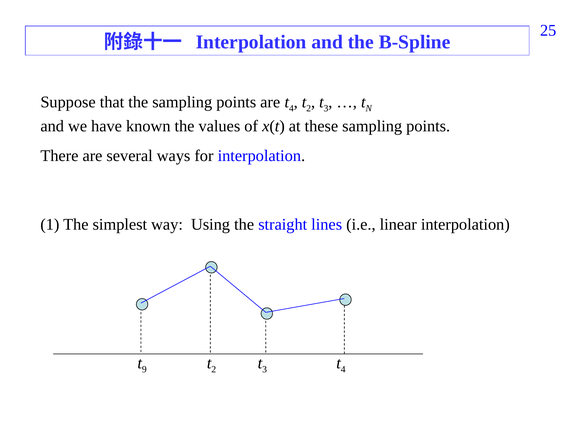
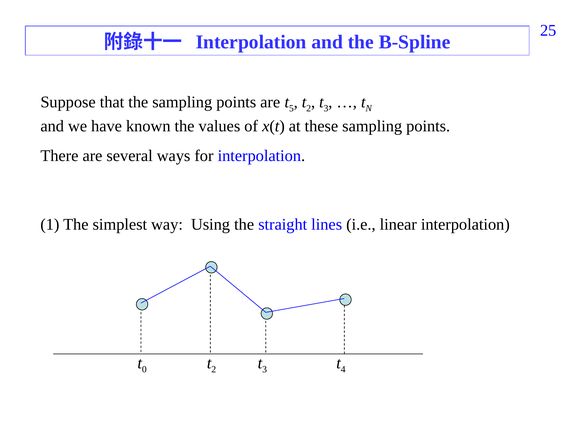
4: 4 -> 5 (291, 108)
9: 9 -> 0 (144, 370)
